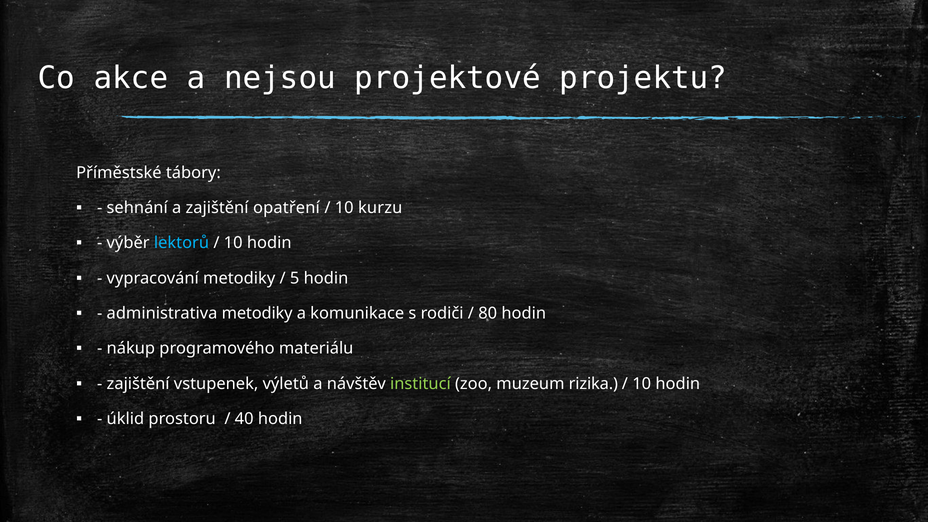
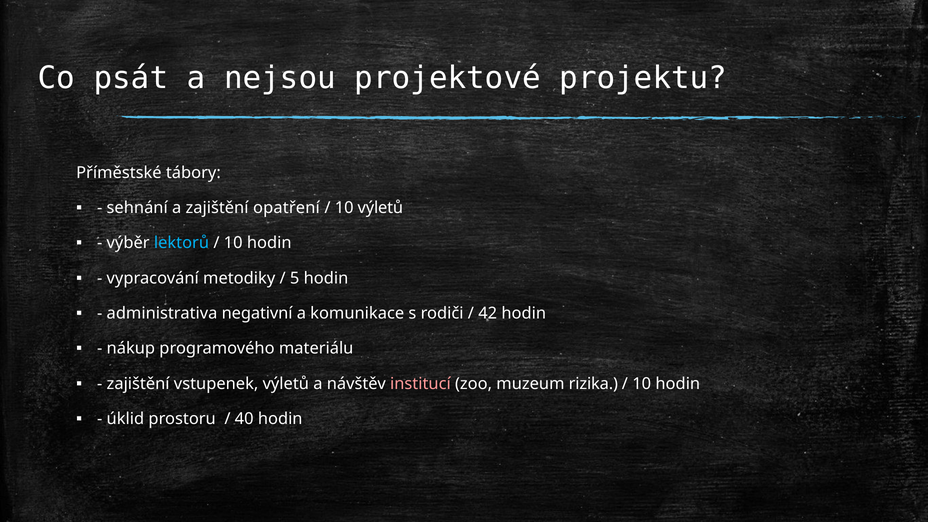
akce: akce -> psát (131, 78)
10 kurzu: kurzu -> výletů (380, 208)
administrativa metodiky: metodiky -> negativní (257, 313)
80: 80 -> 42 (488, 313)
institucí colour: light green -> pink (420, 384)
